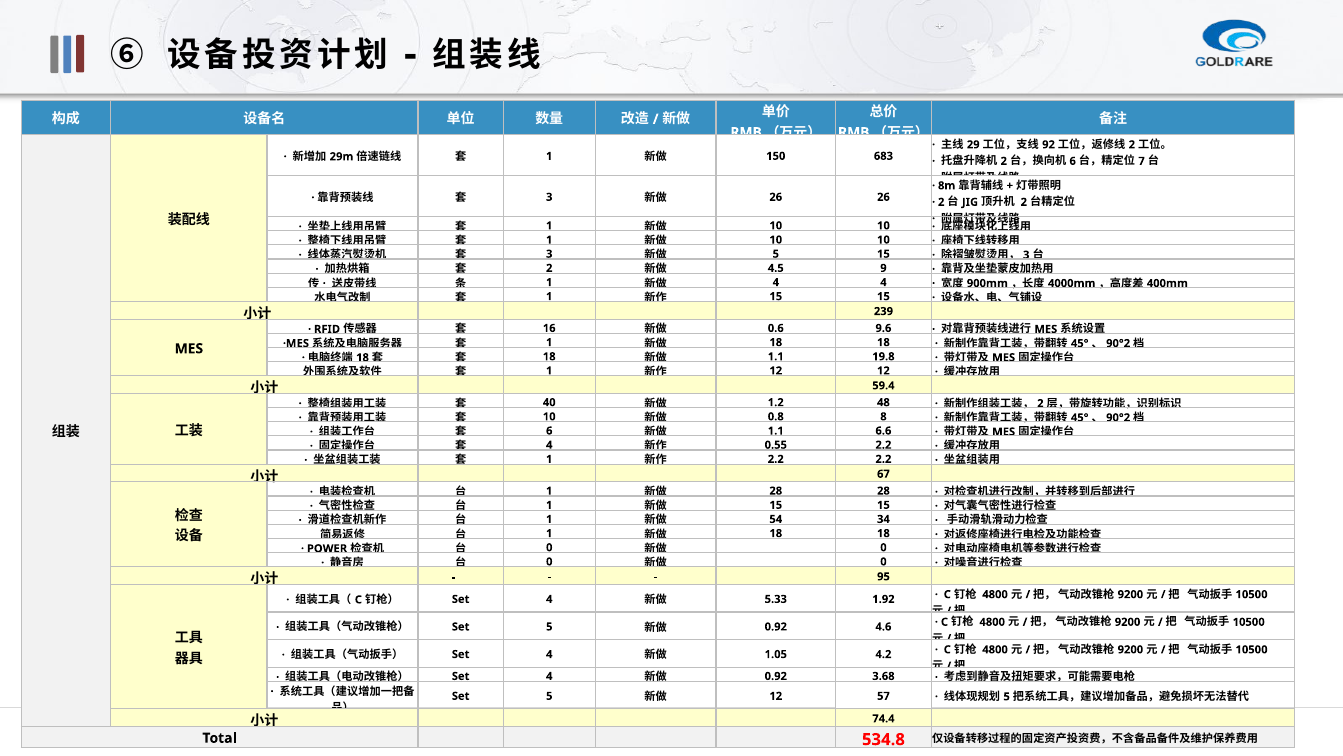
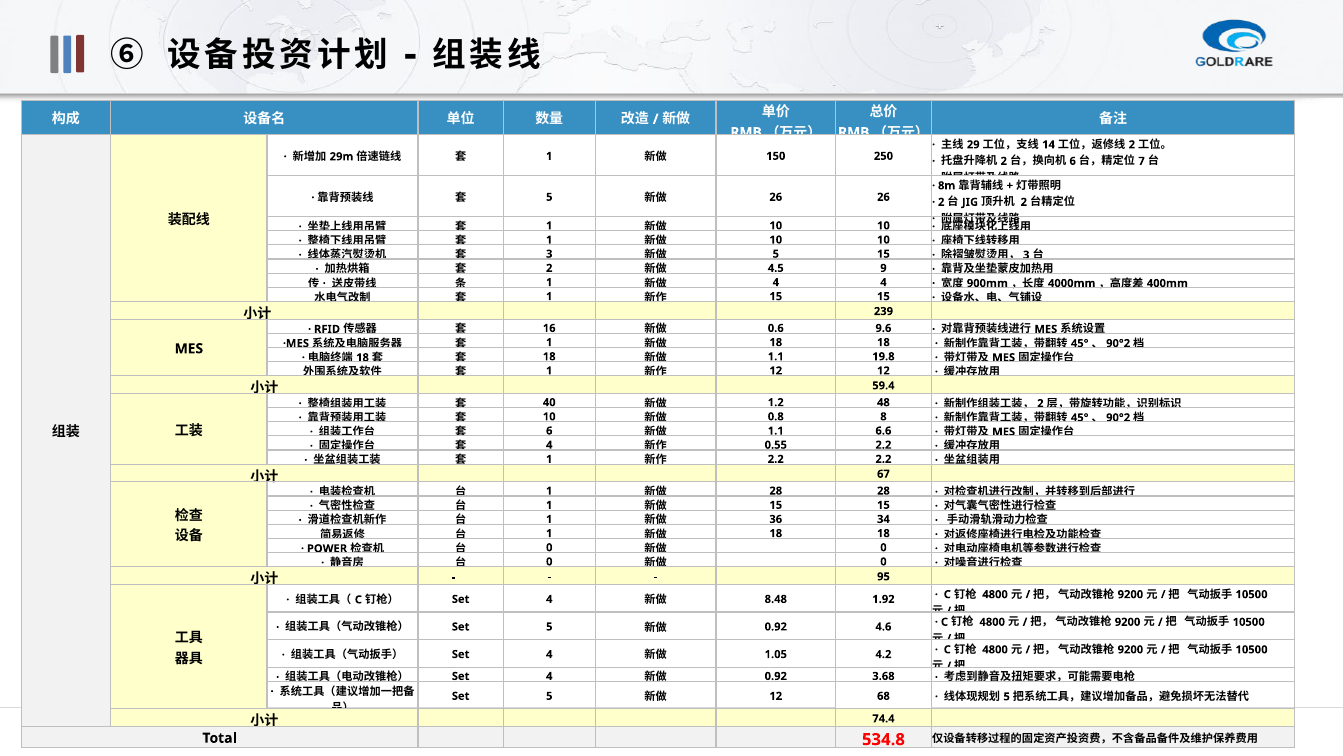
92: 92 -> 14 (1049, 145)
683: 683 -> 250 (883, 156)
3: 3 -> 5 (549, 197)
54: 54 -> 36 (776, 519)
5.33: 5.33 -> 8.48 (776, 599)
57: 57 -> 68 (883, 696)
